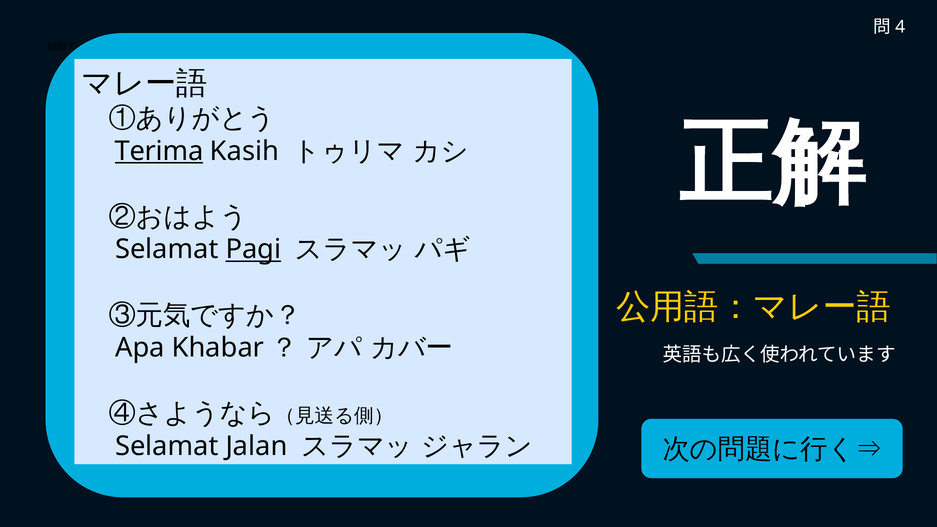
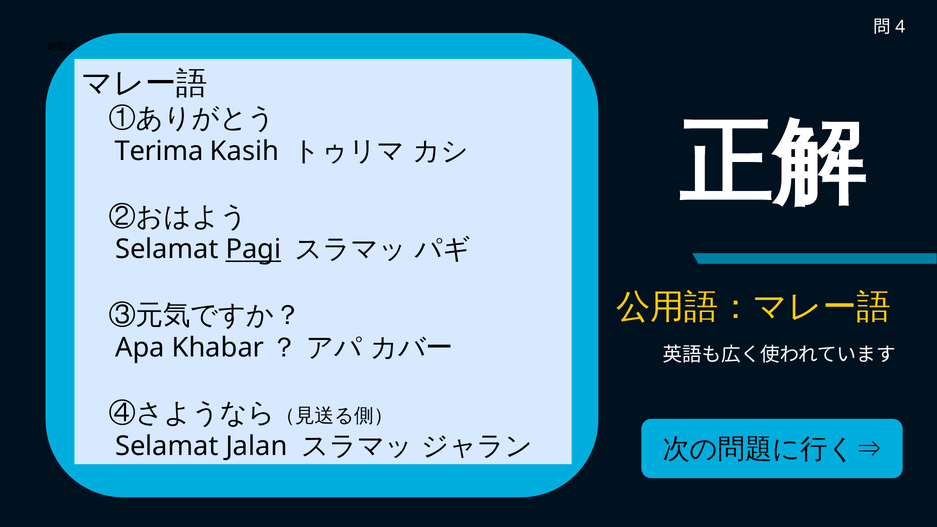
Terima underline: present -> none (159, 151)
